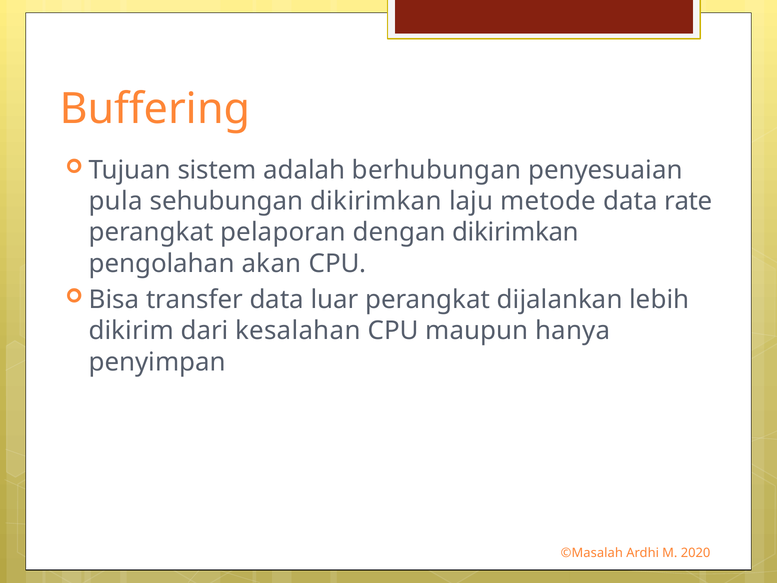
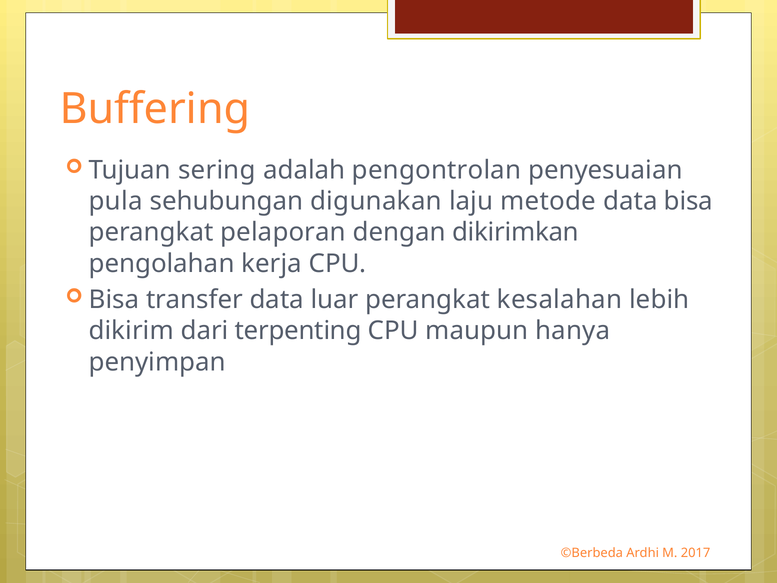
sistem: sistem -> sering (217, 170)
berhubungan: berhubungan -> pengontrolan (437, 170)
sehubungan dikirimkan: dikirimkan -> digunakan (376, 201)
data rate: rate -> bisa (688, 201)
akan: akan -> kerja (272, 263)
dijalankan: dijalankan -> kesalahan (560, 300)
kesalahan: kesalahan -> terpenting (298, 331)
©Masalah: ©Masalah -> ©Berbeda (592, 553)
2020: 2020 -> 2017 (696, 553)
